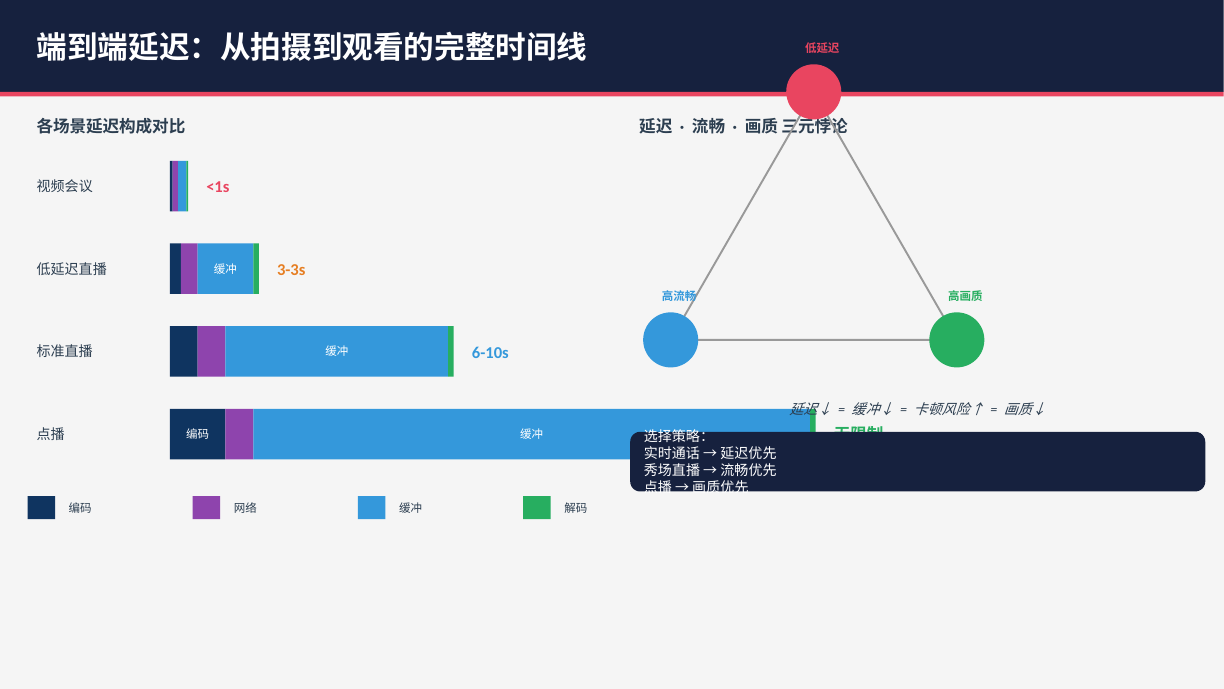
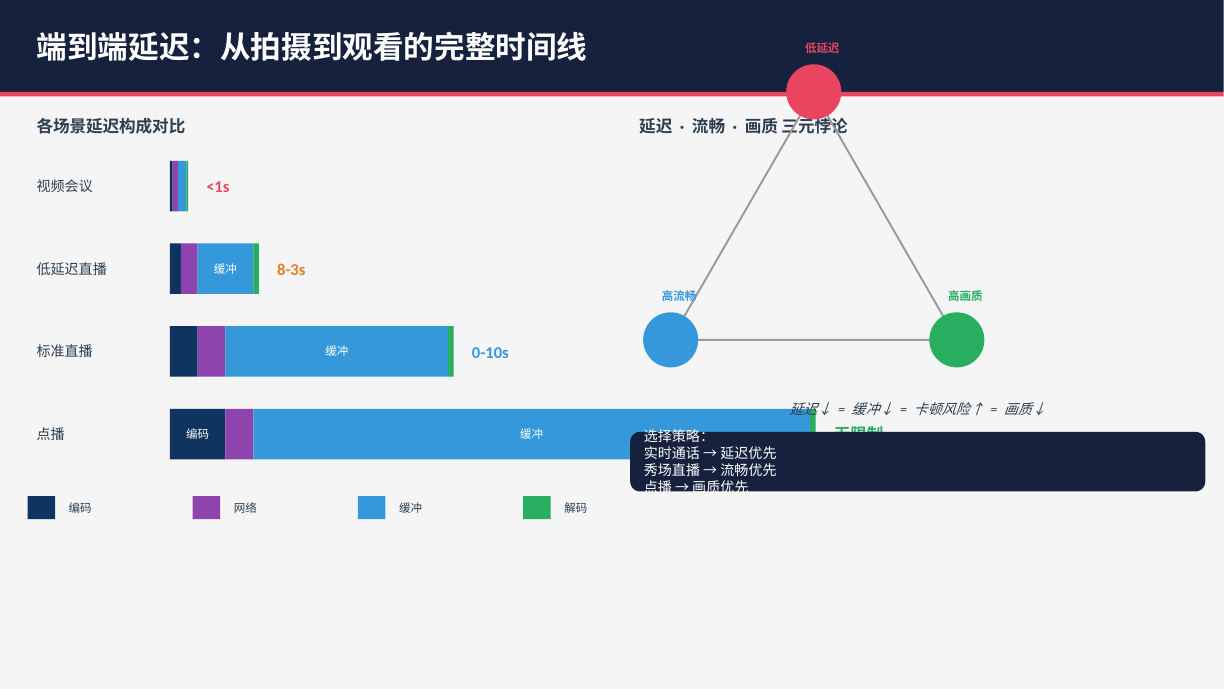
3-3s: 3-3s -> 8-3s (291, 270)
6-10s: 6-10s -> 0-10s (490, 352)
